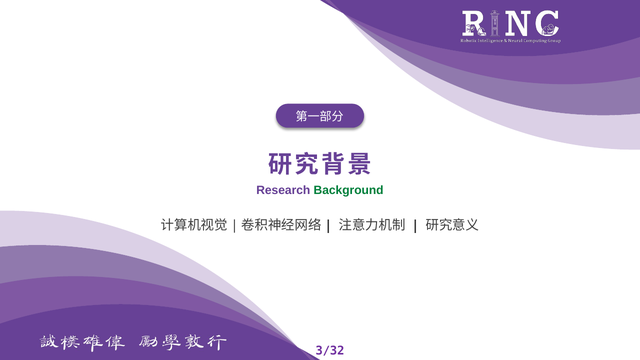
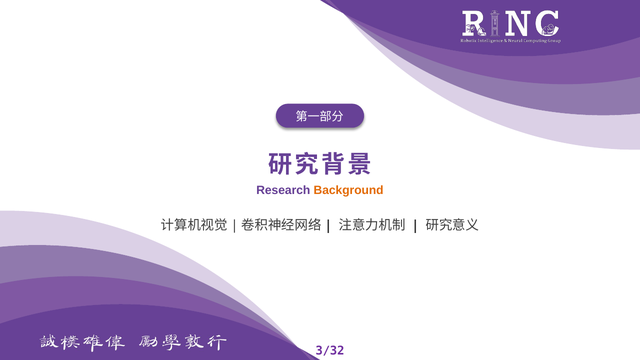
Background colour: green -> orange (349, 190)
